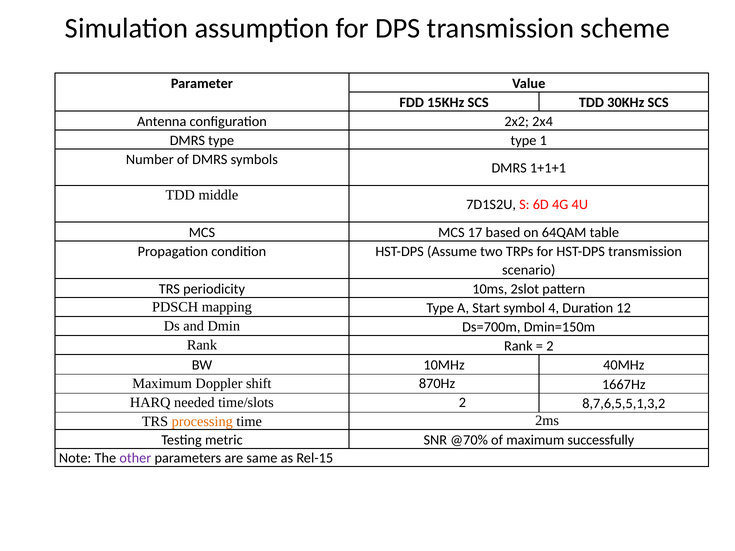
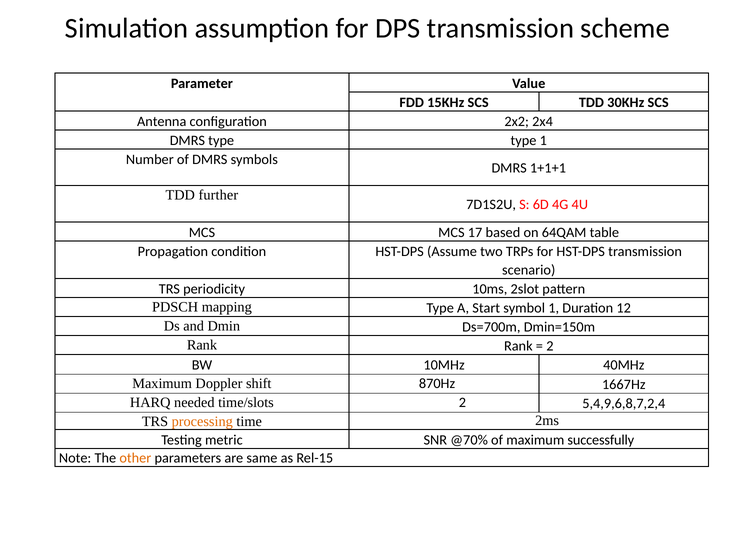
middle: middle -> further (218, 195)
symbol 4: 4 -> 1 (554, 308)
8,7,6,5,5,1,3,2: 8,7,6,5,5,1,3,2 -> 5,4,9,6,8,7,2,4 (624, 404)
other colour: purple -> orange (135, 458)
